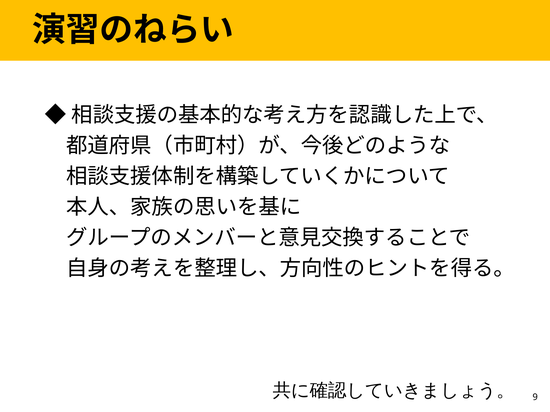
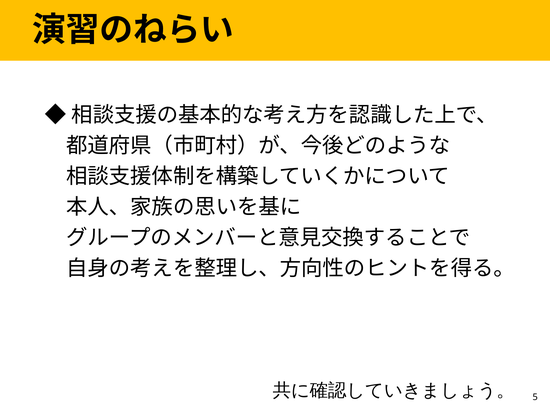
9: 9 -> 5 (535, 398)
